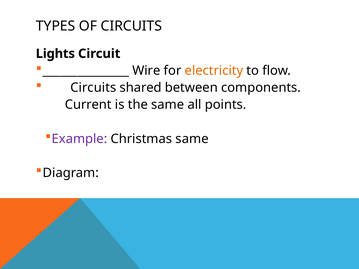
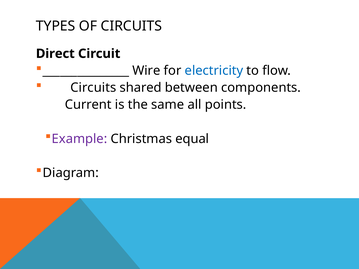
Lights: Lights -> Direct (55, 54)
electricity colour: orange -> blue (214, 71)
Christmas same: same -> equal (192, 139)
